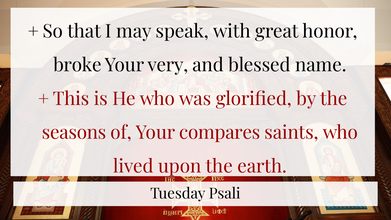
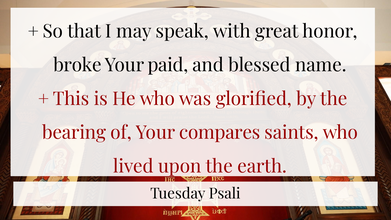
very: very -> paid (168, 65)
seasons: seasons -> bearing (74, 133)
